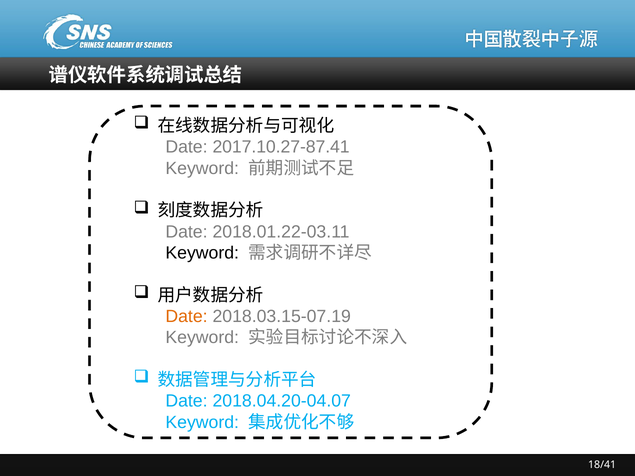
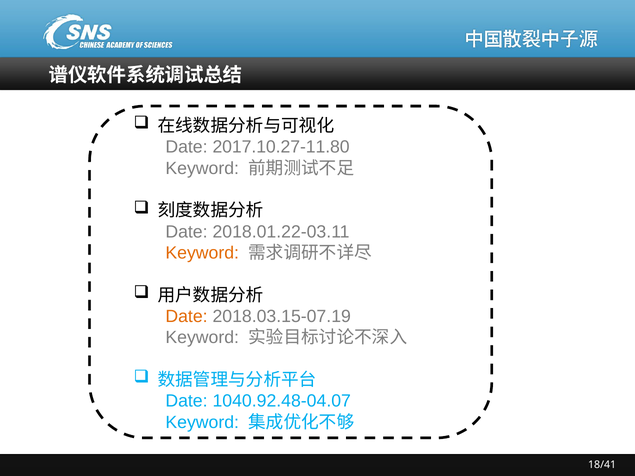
2017.10.27-87.41: 2017.10.27-87.41 -> 2017.10.27-11.80 (281, 147)
Keyword colour: black -> orange (202, 253)
2018.04.20-04.07: 2018.04.20-04.07 -> 1040.92.48-04.07 (282, 401)
